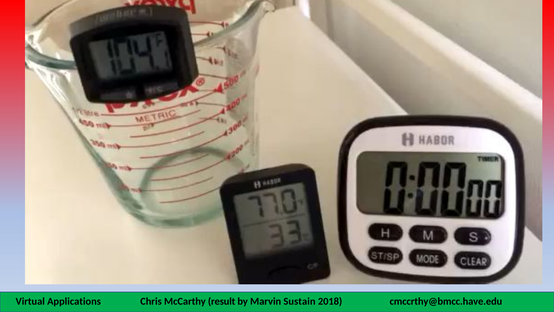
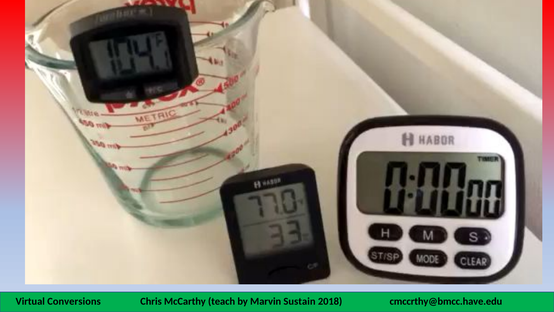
Applications: Applications -> Conversions (74, 301)
result: result -> teach (222, 301)
